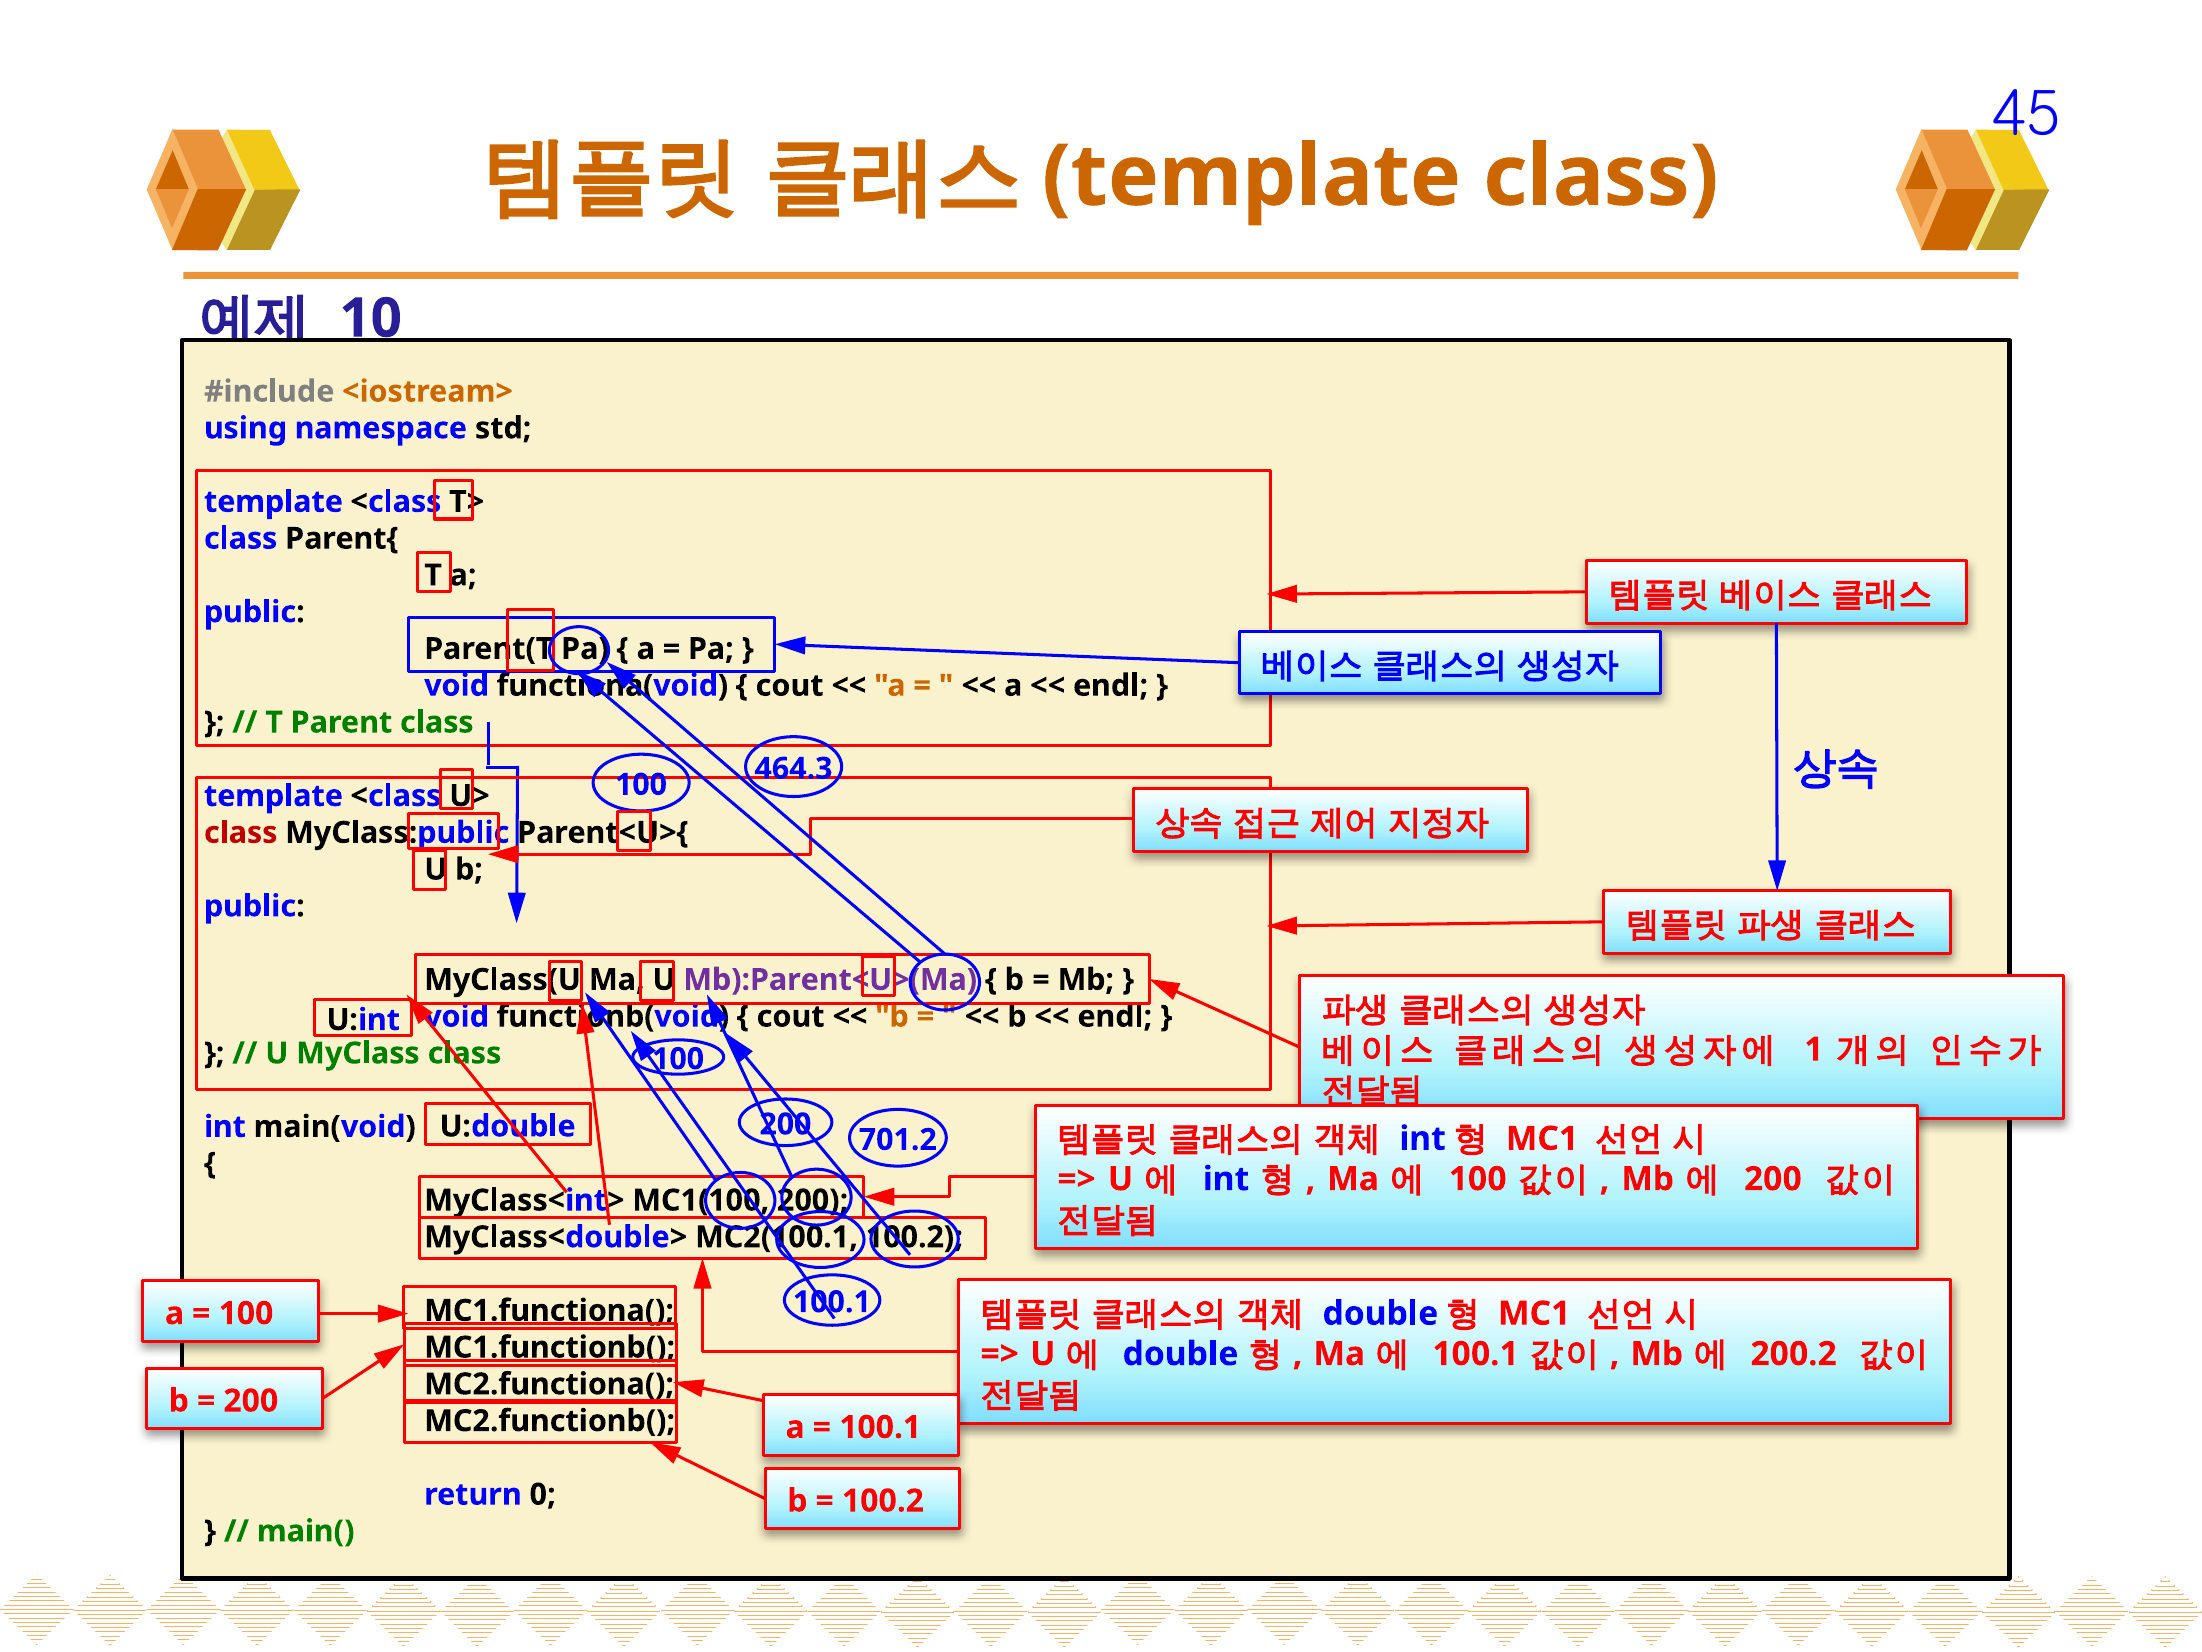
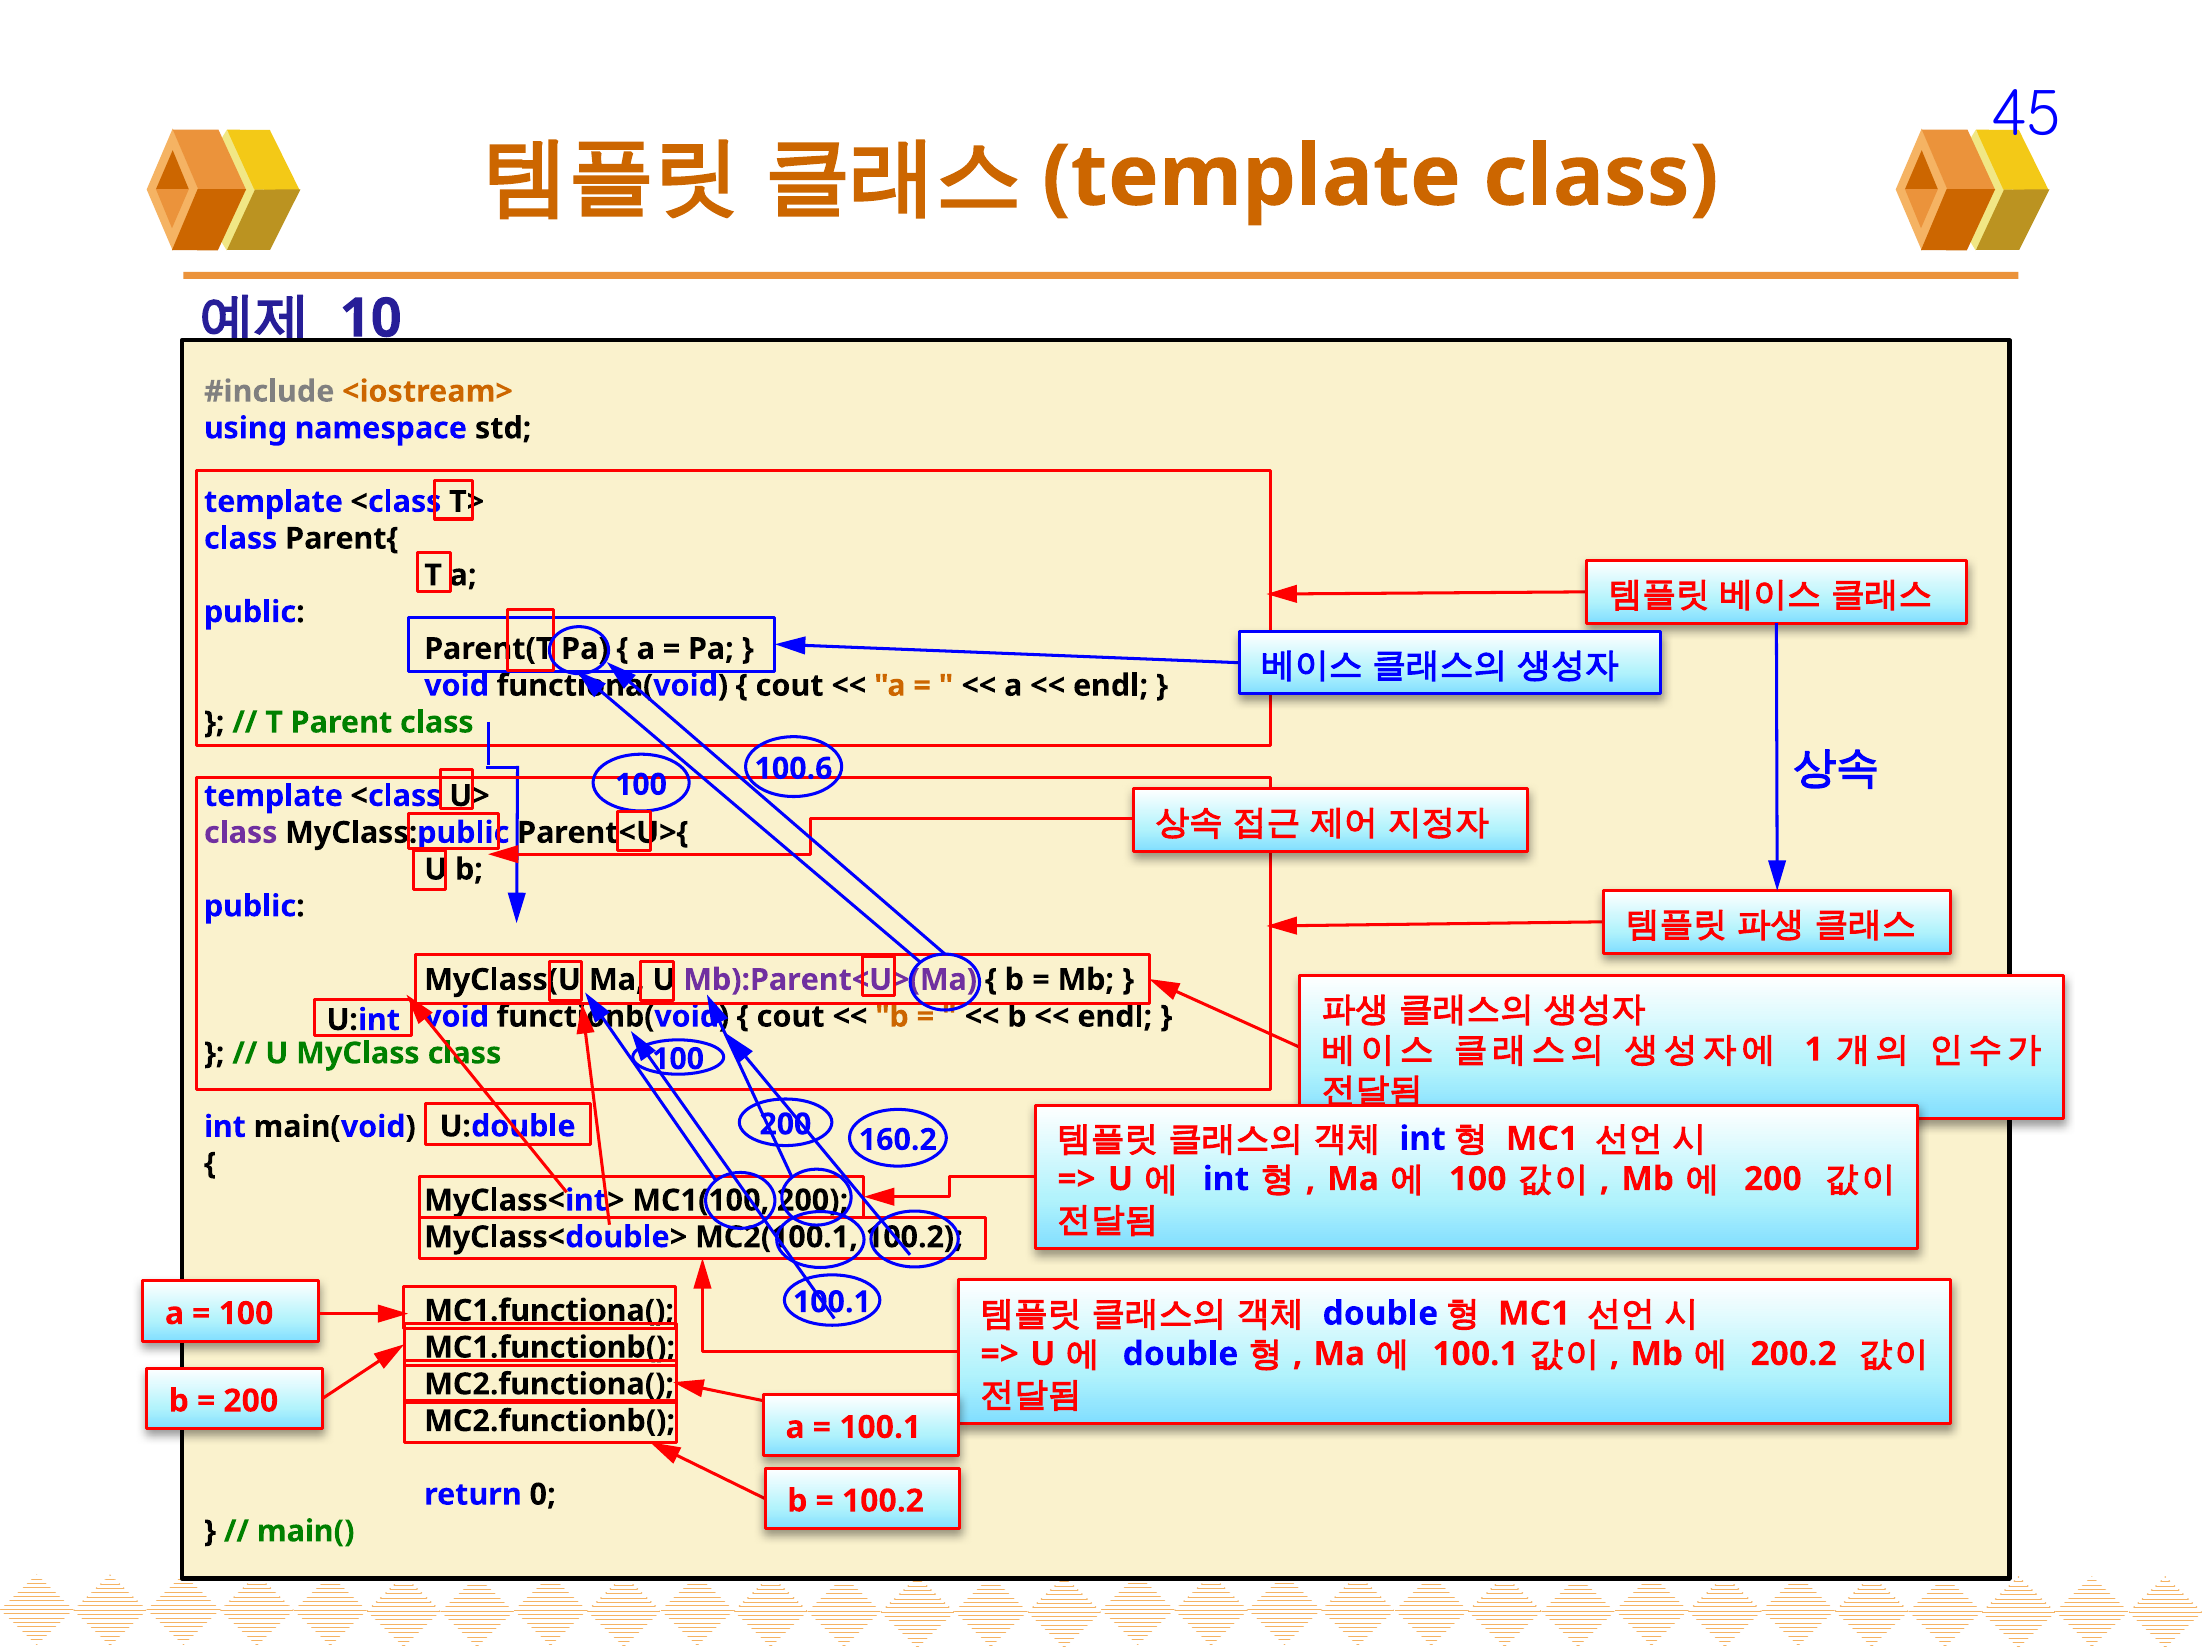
464.3: 464.3 -> 100.6 (794, 768)
class colour: red -> purple (241, 832)
701.2: 701.2 -> 160.2 (898, 1139)
